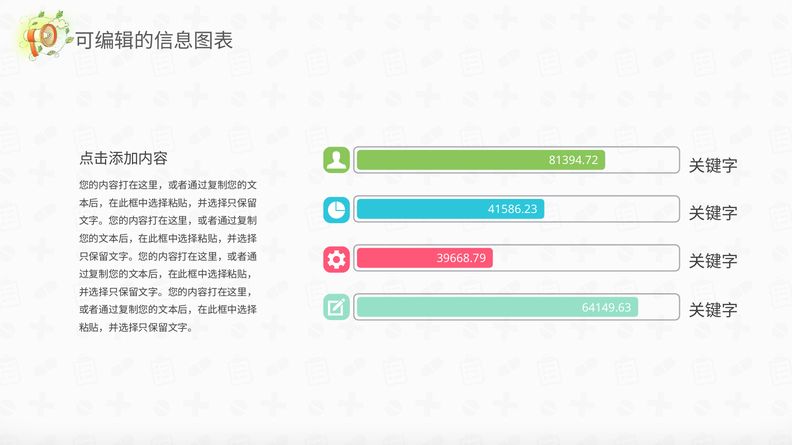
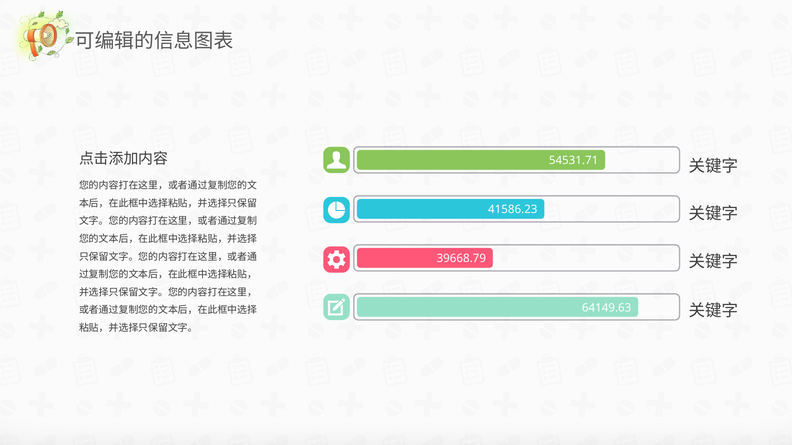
81394.72: 81394.72 -> 54531.71 (574, 161)
